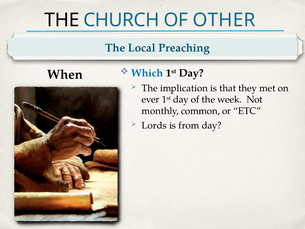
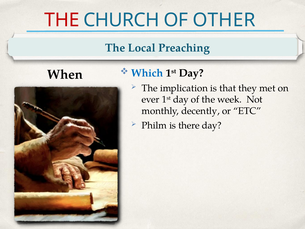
THE colour: black -> red (62, 20)
common: common -> decently (200, 111)
Lords: Lords -> Philm (154, 125)
from: from -> there (189, 125)
